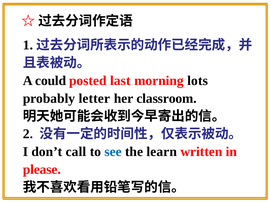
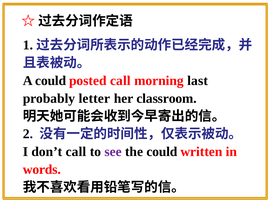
posted last: last -> call (120, 81)
lots: lots -> last (198, 81)
see colour: blue -> purple (113, 152)
the learn: learn -> could (162, 152)
please: please -> words (42, 170)
